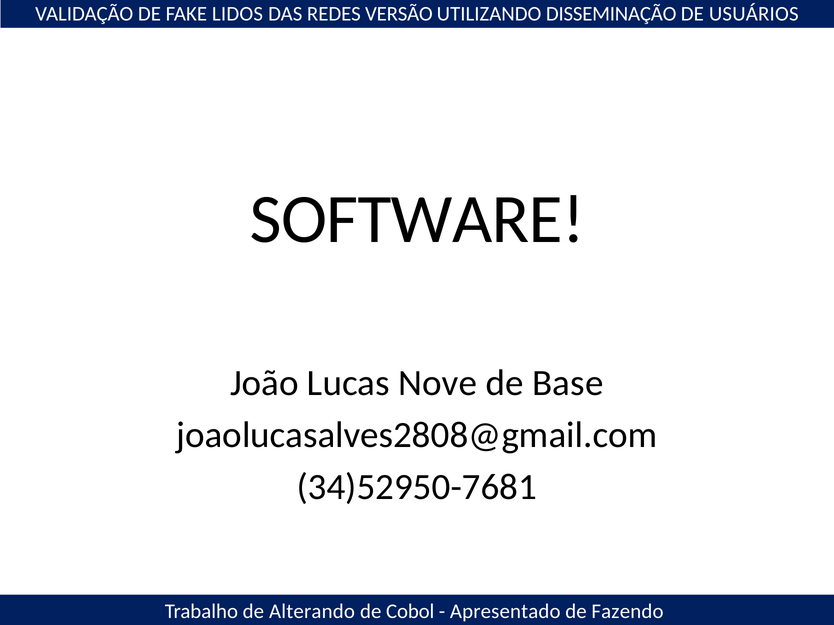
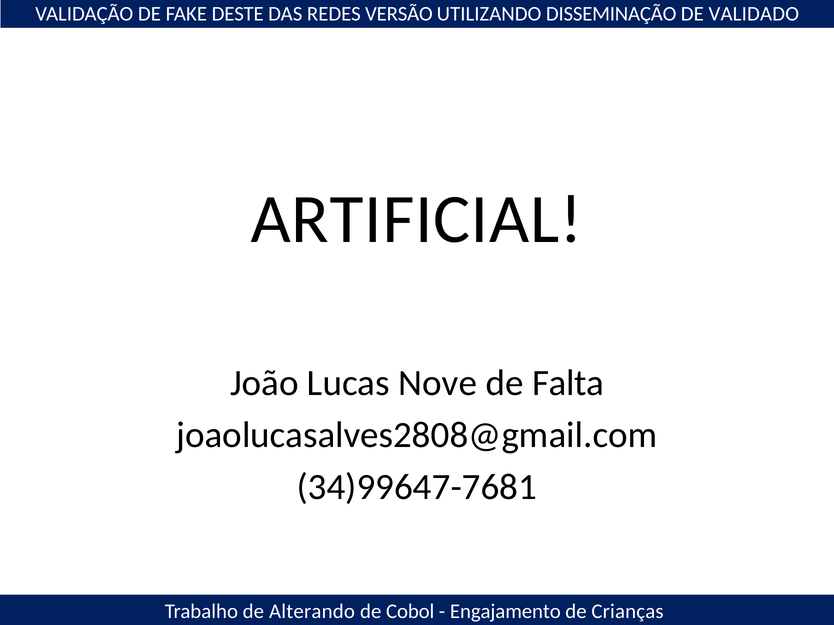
LIDOS: LIDOS -> DESTE (238, 14)
USUÁRIOS: USUÁRIOS -> VALIDADO (754, 14)
SOFTWARE: SOFTWARE -> ARTIFICIAL (417, 219)
Base: Base -> Falta (568, 383)
34)52950-7681: 34)52950-7681 -> 34)99647-7681 (417, 487)
Apresentado: Apresentado -> Engajamento (505, 612)
Fazendo: Fazendo -> Crianças (628, 612)
